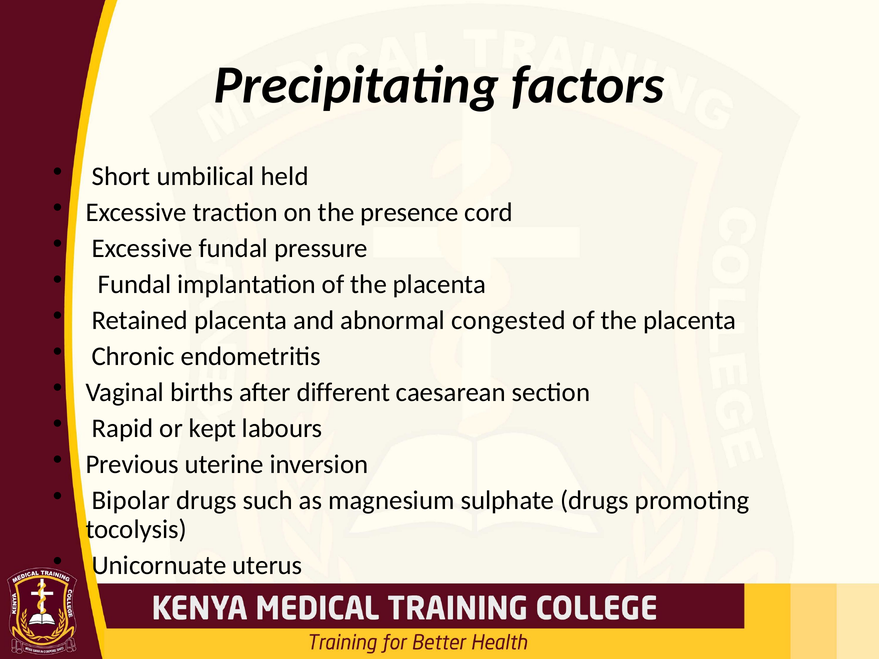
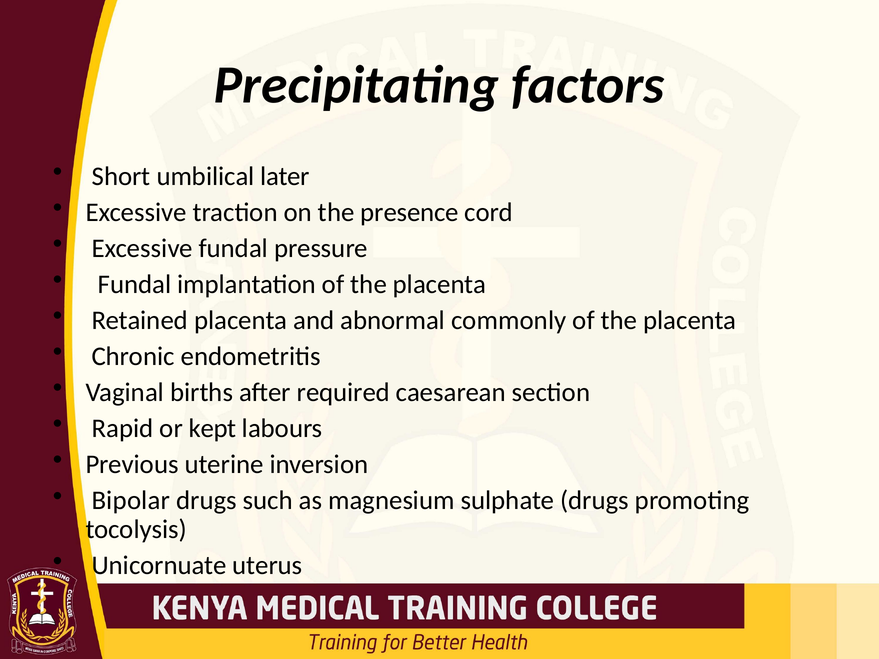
held: held -> later (285, 176)
congested: congested -> commonly (509, 320)
different: different -> required (343, 392)
